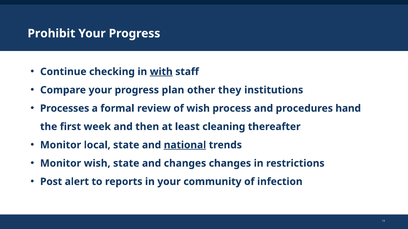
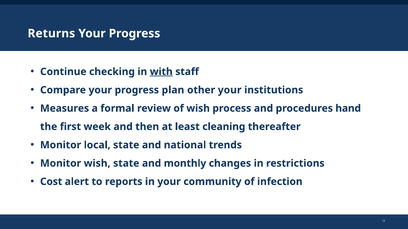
Prohibit: Prohibit -> Returns (51, 34)
other they: they -> your (230, 90)
Processes: Processes -> Measures (65, 109)
national underline: present -> none (185, 145)
and changes: changes -> monthly (185, 164)
Post: Post -> Cost (51, 182)
